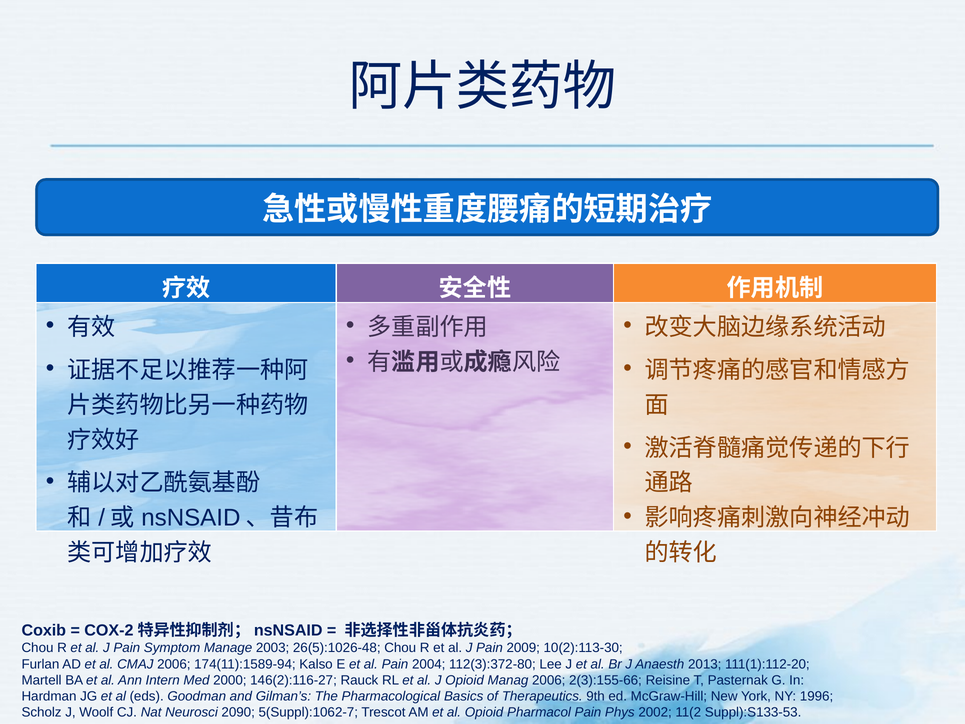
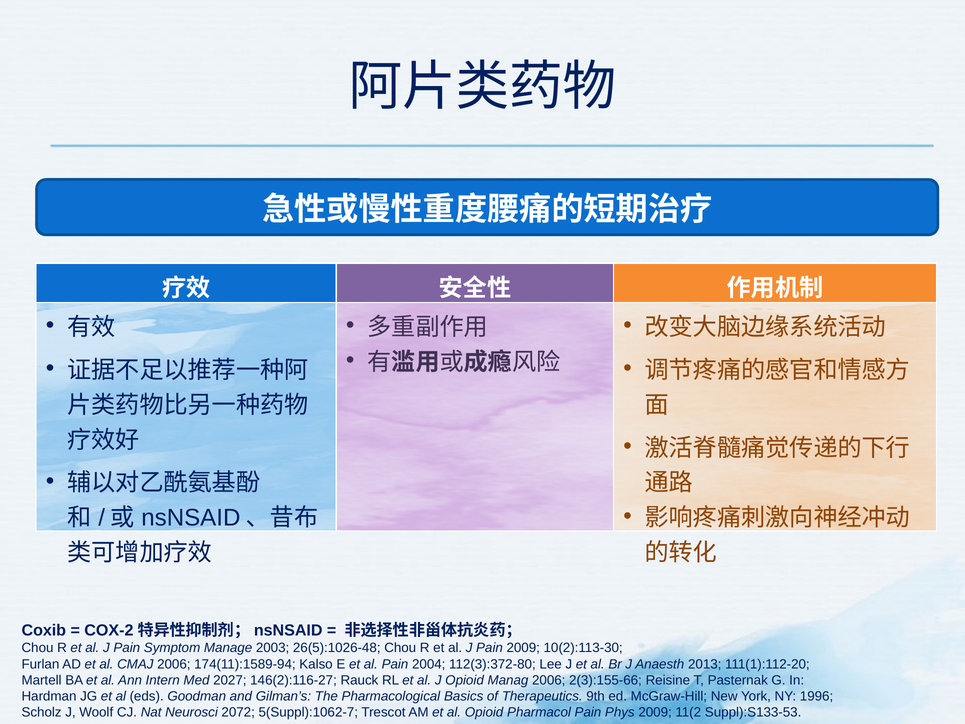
2000: 2000 -> 2027 (230, 680)
2090: 2090 -> 2072 (238, 712)
Phys 2002: 2002 -> 2009 (655, 712)
